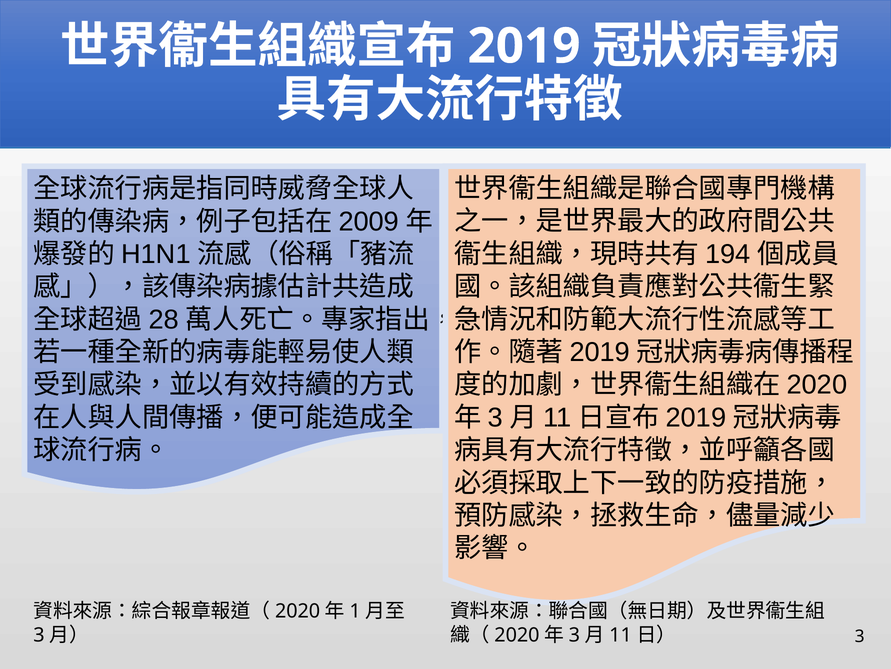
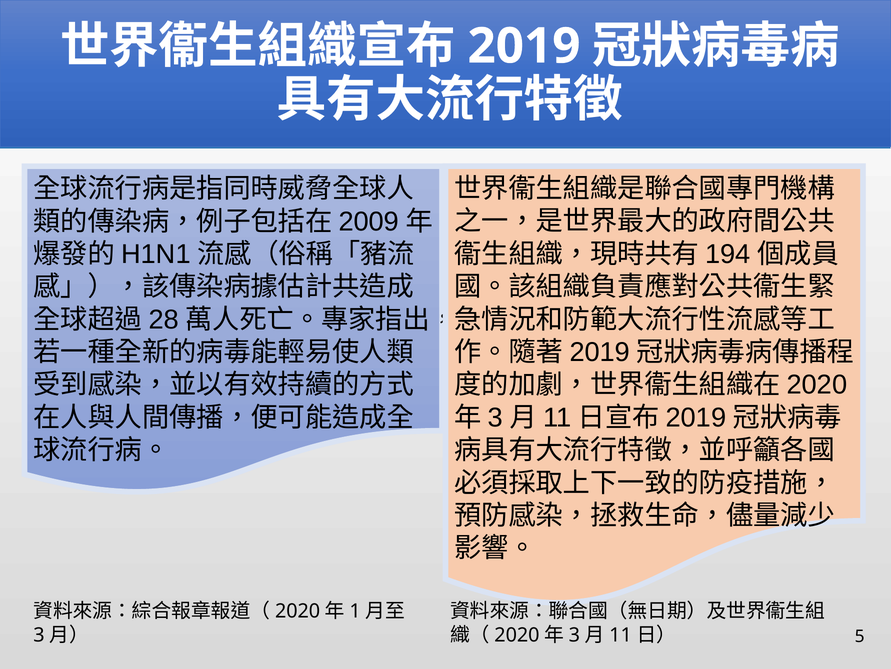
3: 3 -> 5 (860, 636)
